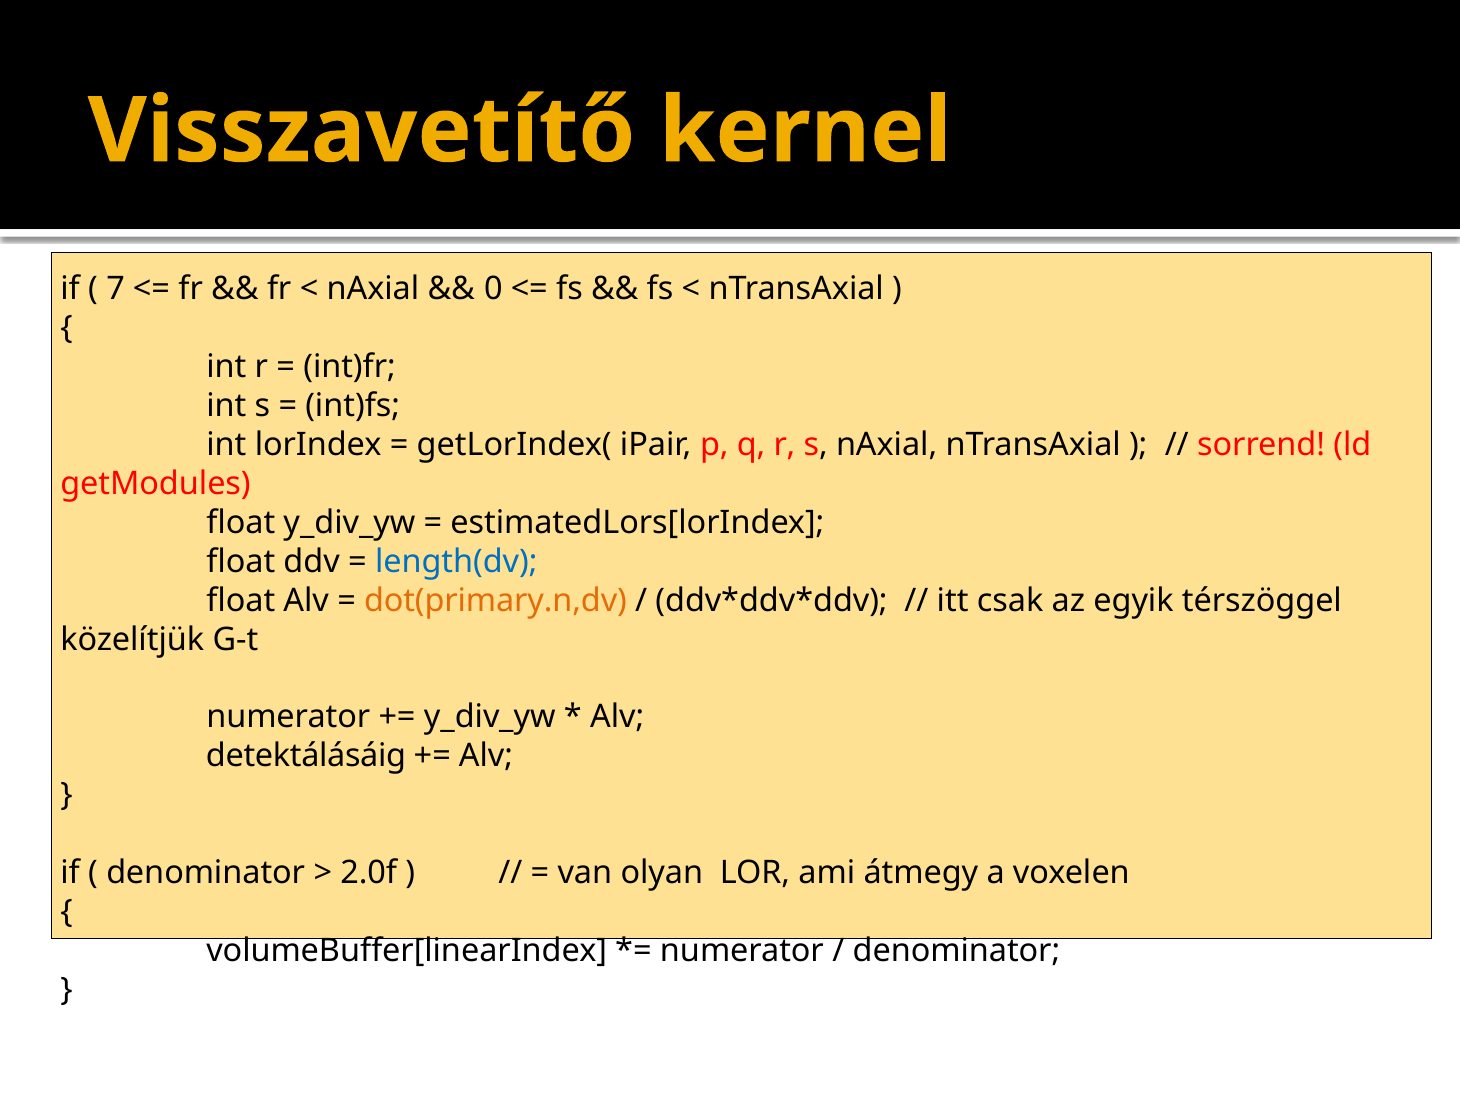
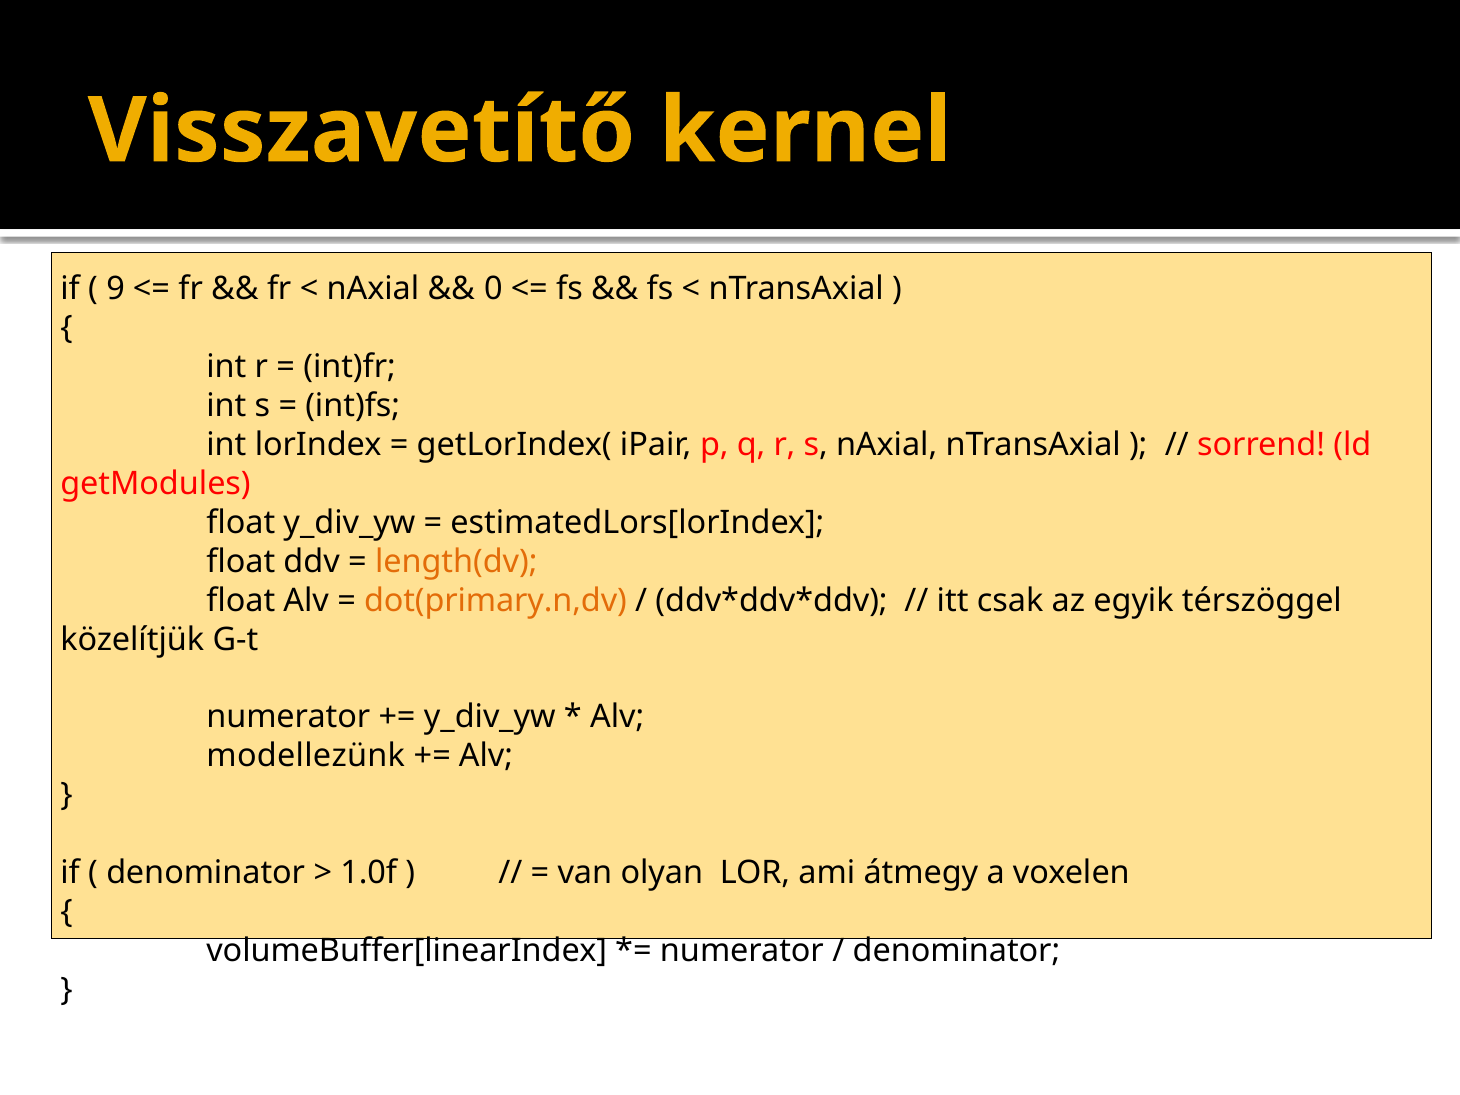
7: 7 -> 9 (116, 289)
length(dv colour: blue -> orange (456, 562)
detektálásáig: detektálásáig -> modellezünk (306, 756)
2.0f: 2.0f -> 1.0f (369, 873)
